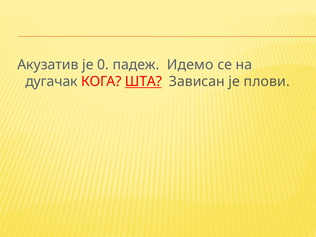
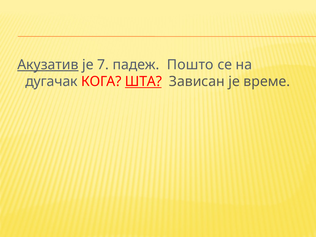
Акузатив underline: none -> present (48, 65)
0: 0 -> 7 (103, 65)
Идемо: Идемо -> Пошто (190, 65)
плови: плови -> време (267, 82)
